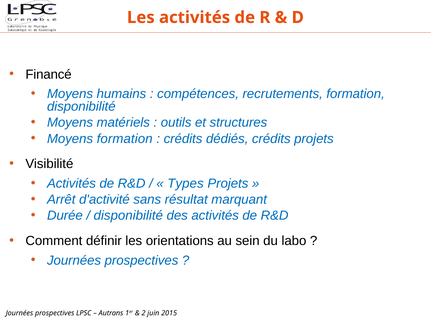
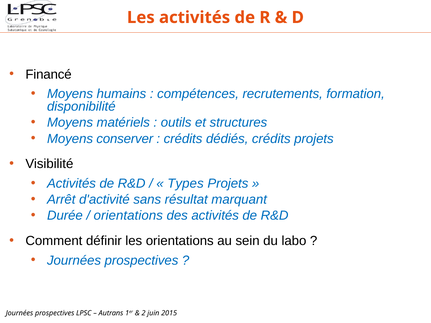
Moyens formation: formation -> conserver (125, 139)
disponibilité: disponibilité -> orientations (128, 216)
